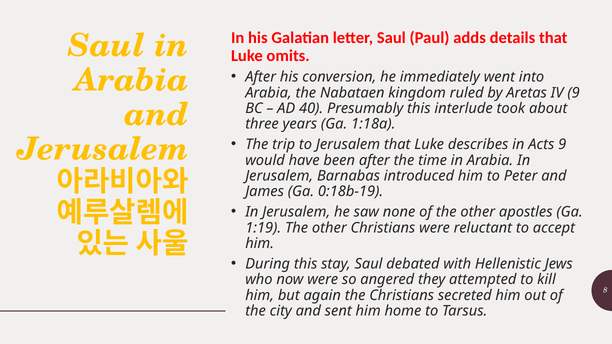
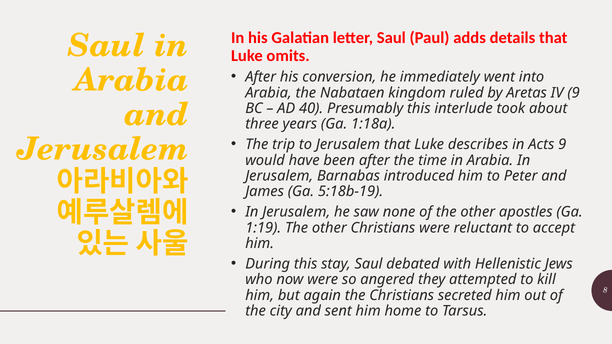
0:18b-19: 0:18b-19 -> 5:18b-19 (351, 192)
